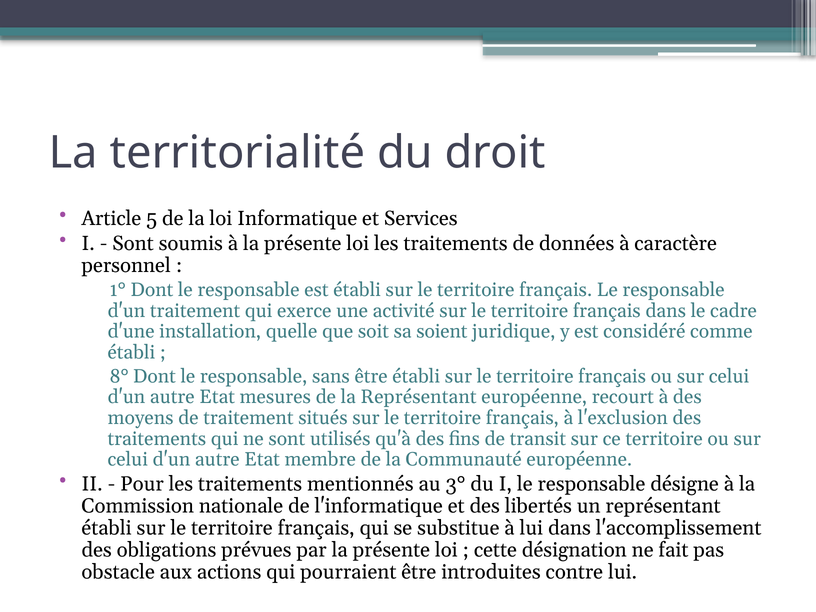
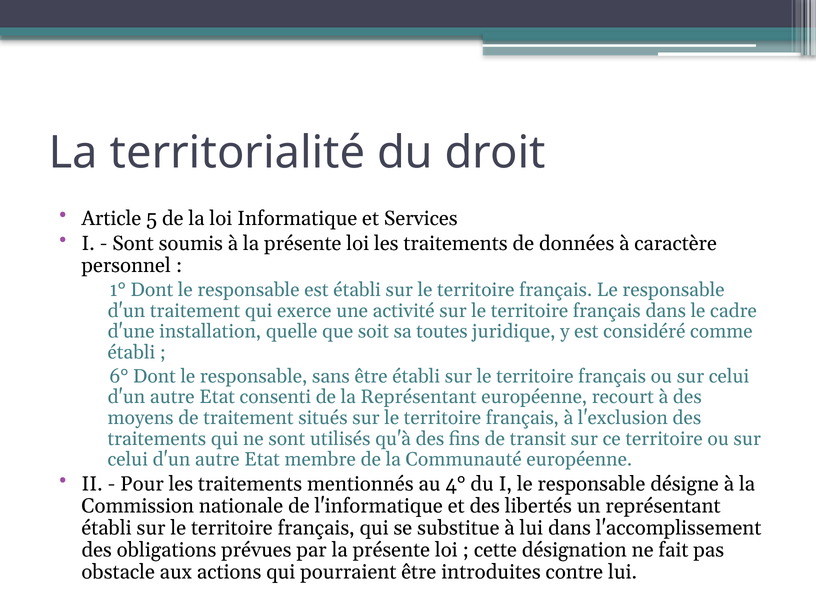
soient: soient -> toutes (442, 332)
8°: 8° -> 6° (119, 376)
mesures: mesures -> consenti (275, 397)
3°: 3° -> 4° (455, 484)
